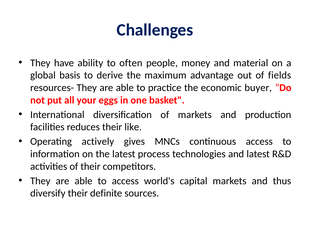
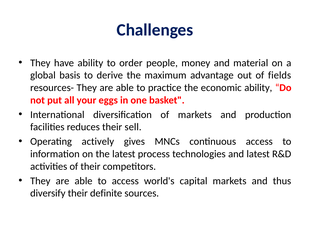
often: often -> order (131, 63)
economic buyer: buyer -> ability (258, 88)
like: like -> sell (133, 127)
